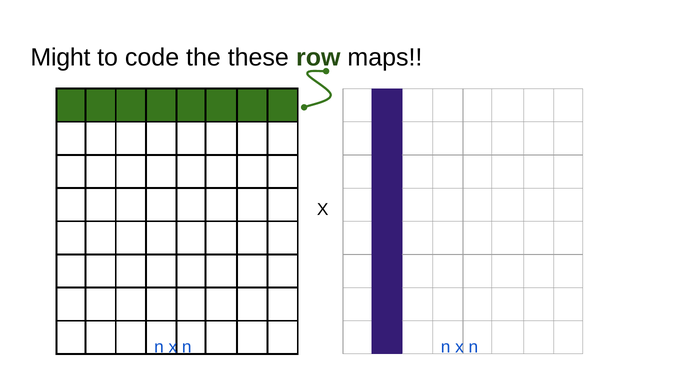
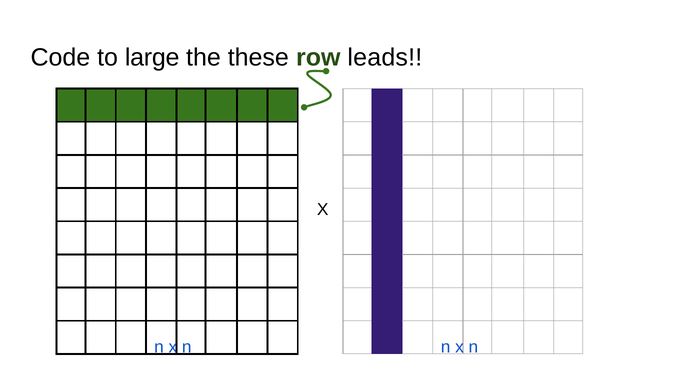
Might: Might -> Code (60, 57)
code: code -> large (152, 57)
maps: maps -> leads (385, 57)
